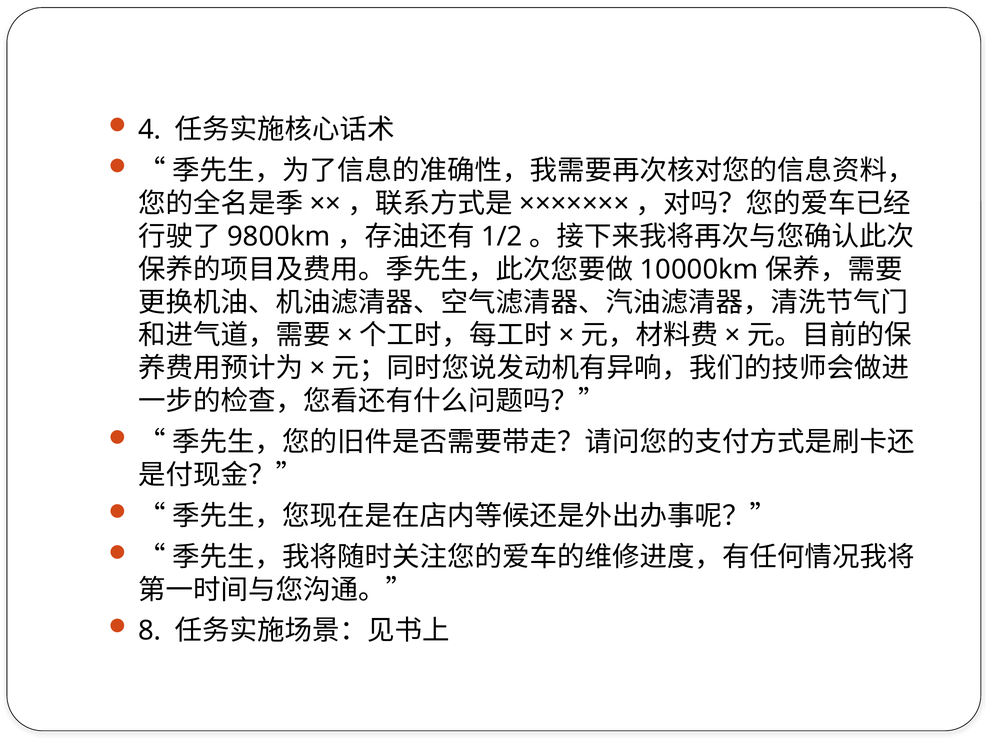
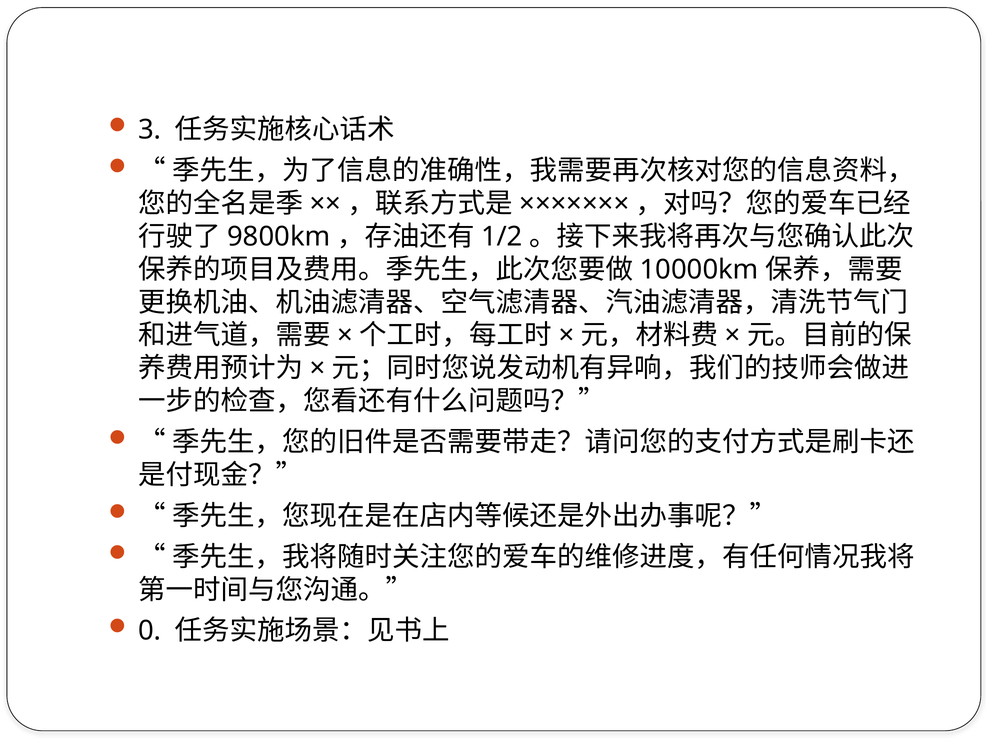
4: 4 -> 3 (150, 130)
8: 8 -> 0 (150, 631)
